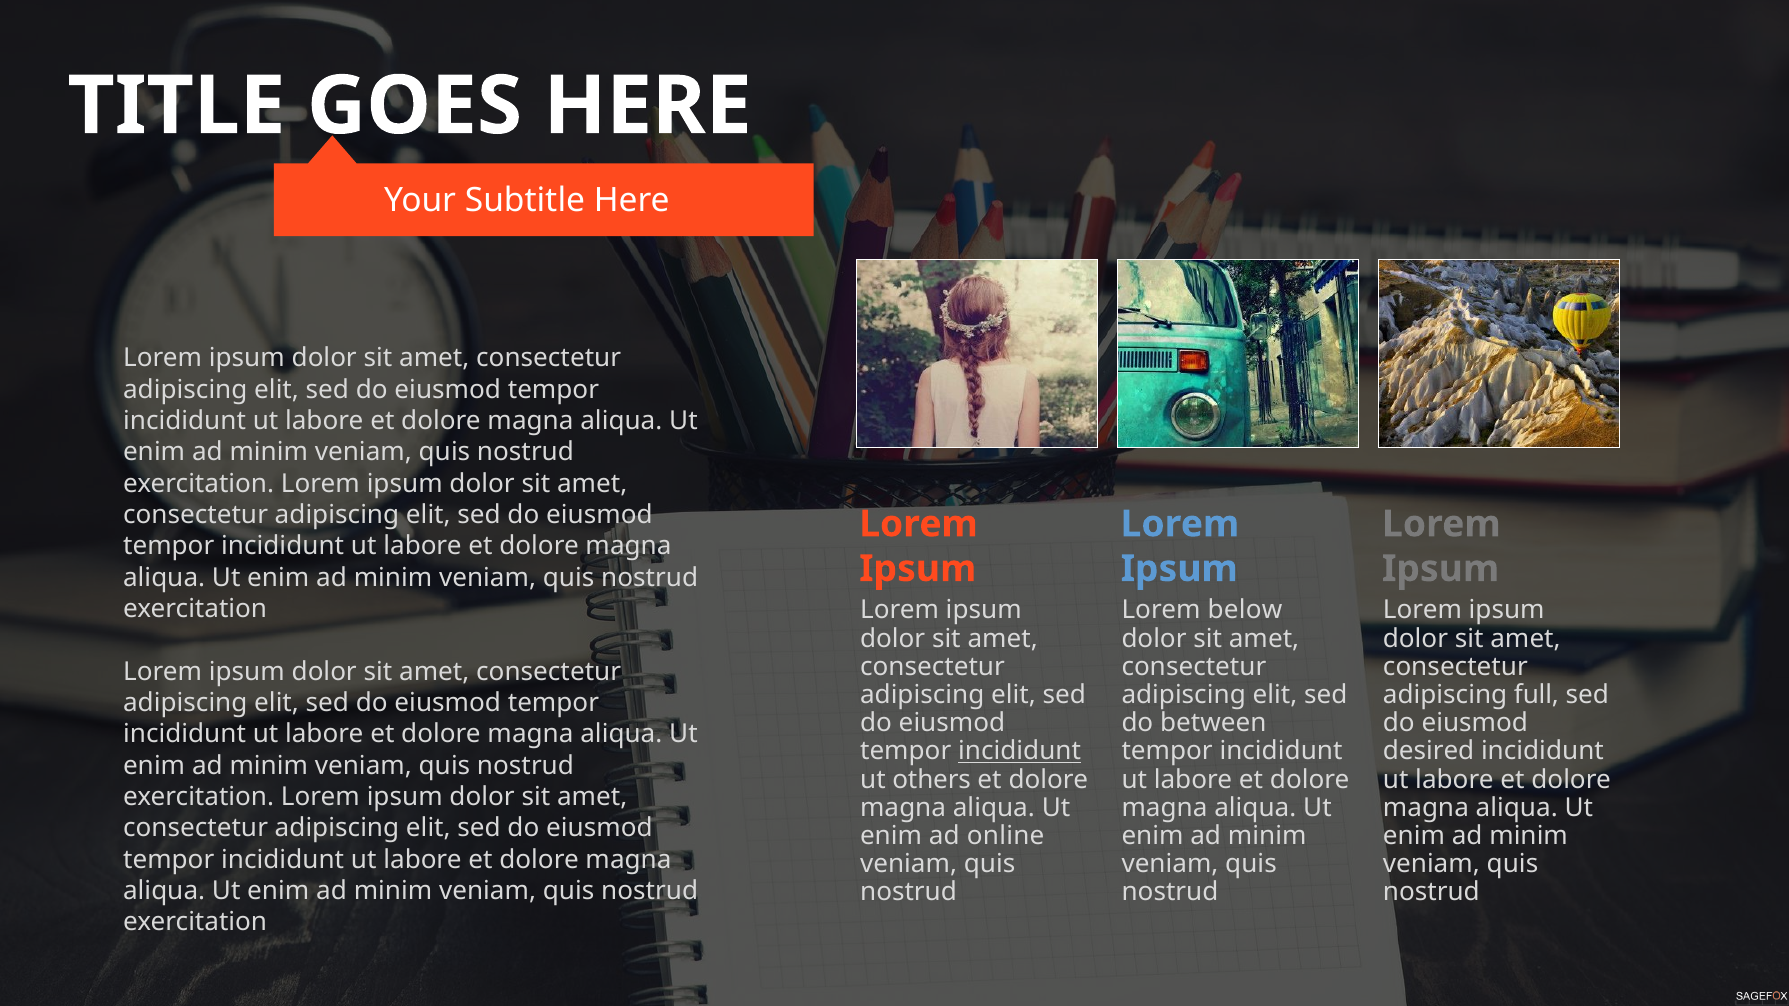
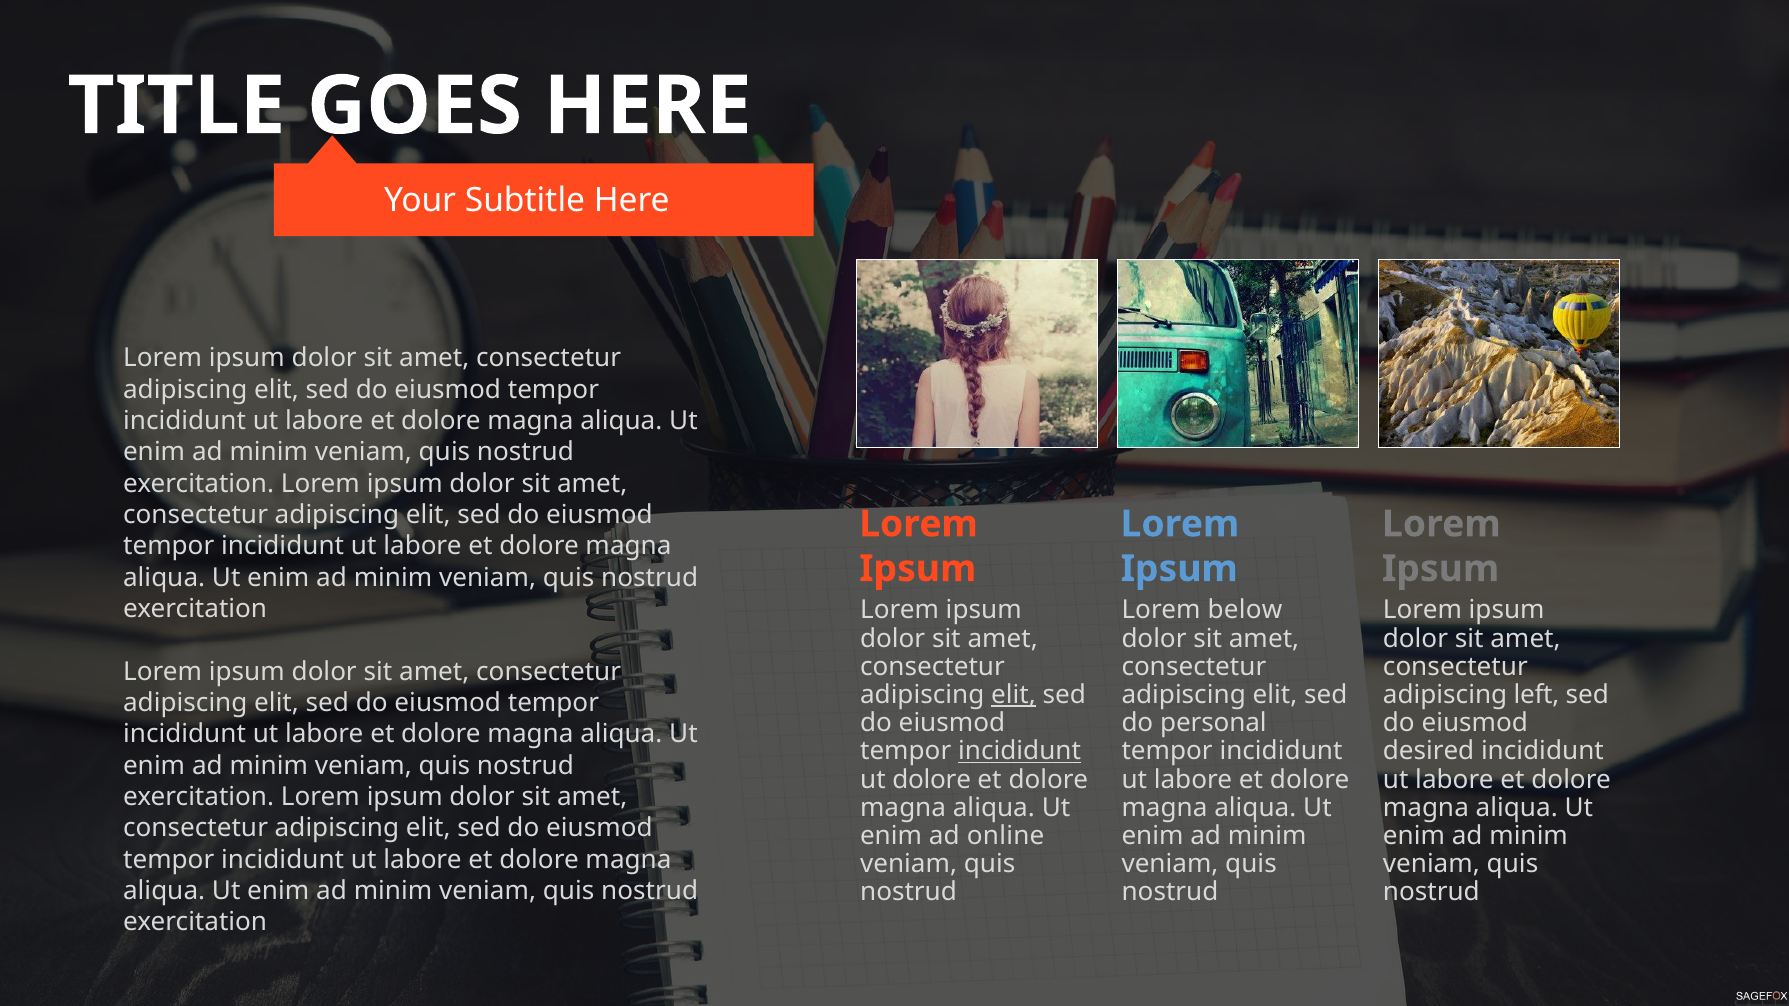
elit underline: none -> present (1013, 695)
full: full -> left (1536, 695)
between: between -> personal (1213, 723)
ut others: others -> dolore (932, 780)
